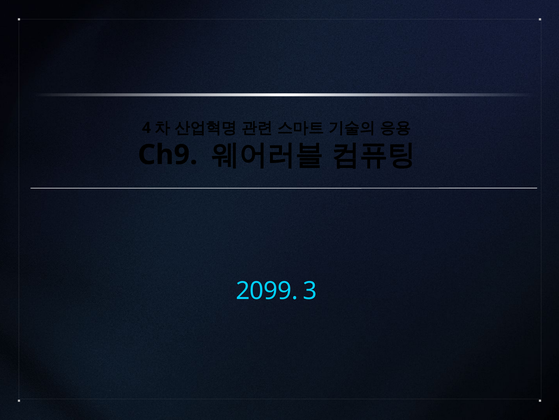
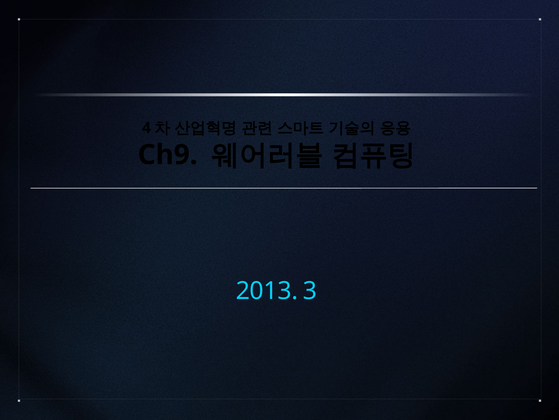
2099: 2099 -> 2013 (267, 290)
